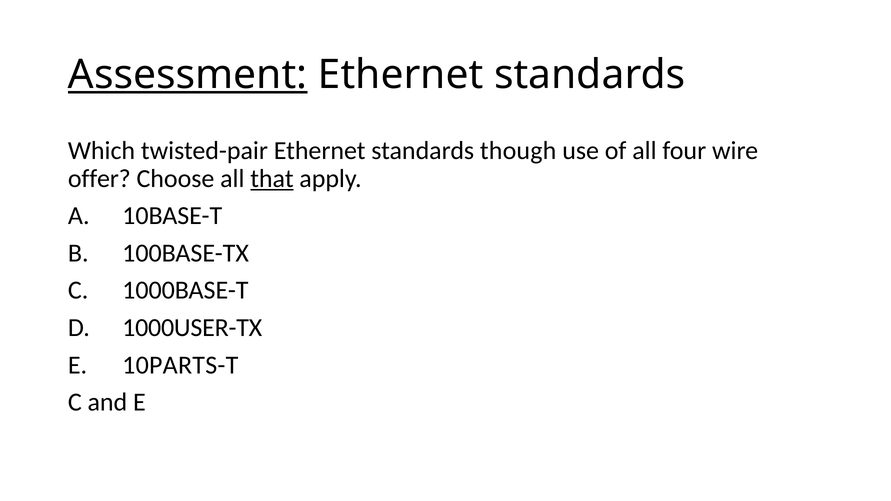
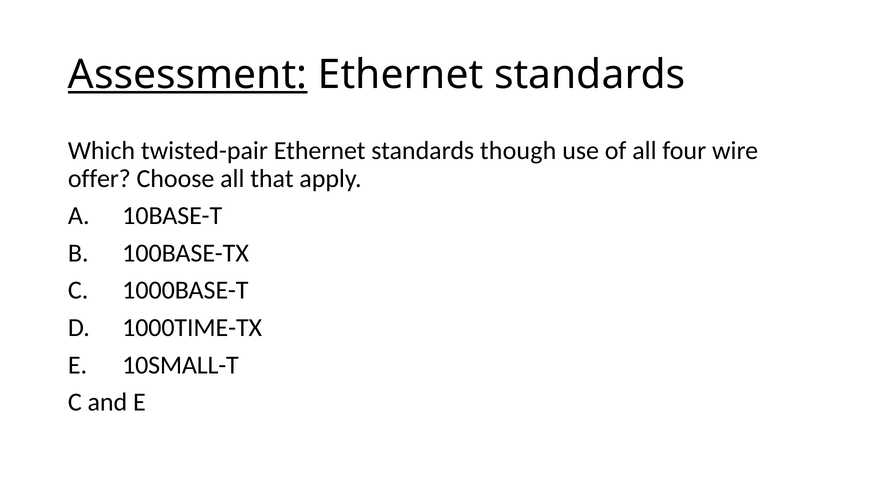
that underline: present -> none (272, 179)
1000USER-TX: 1000USER-TX -> 1000TIME-TX (192, 328)
10PARTS-T: 10PARTS-T -> 10SMALL-T (180, 365)
